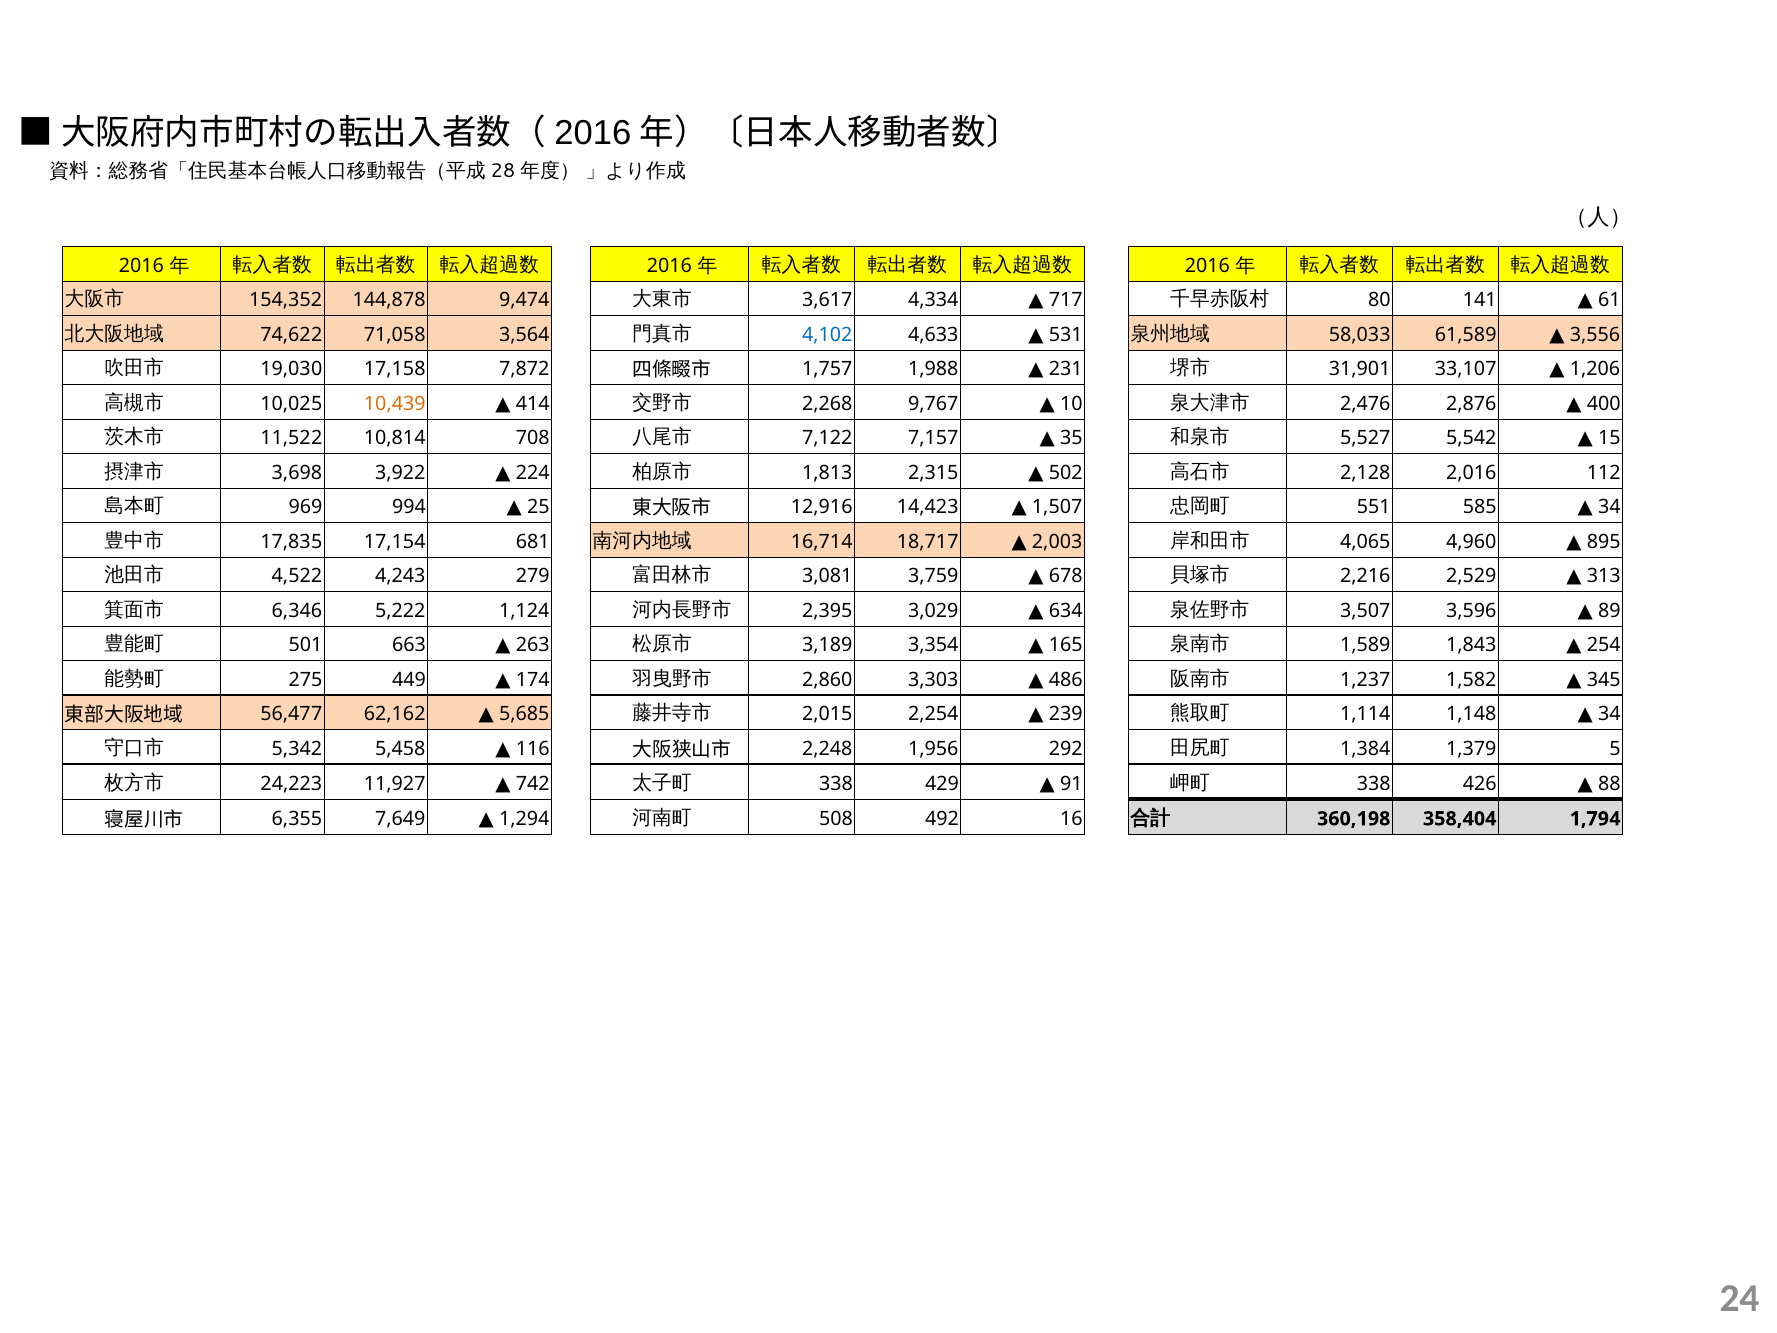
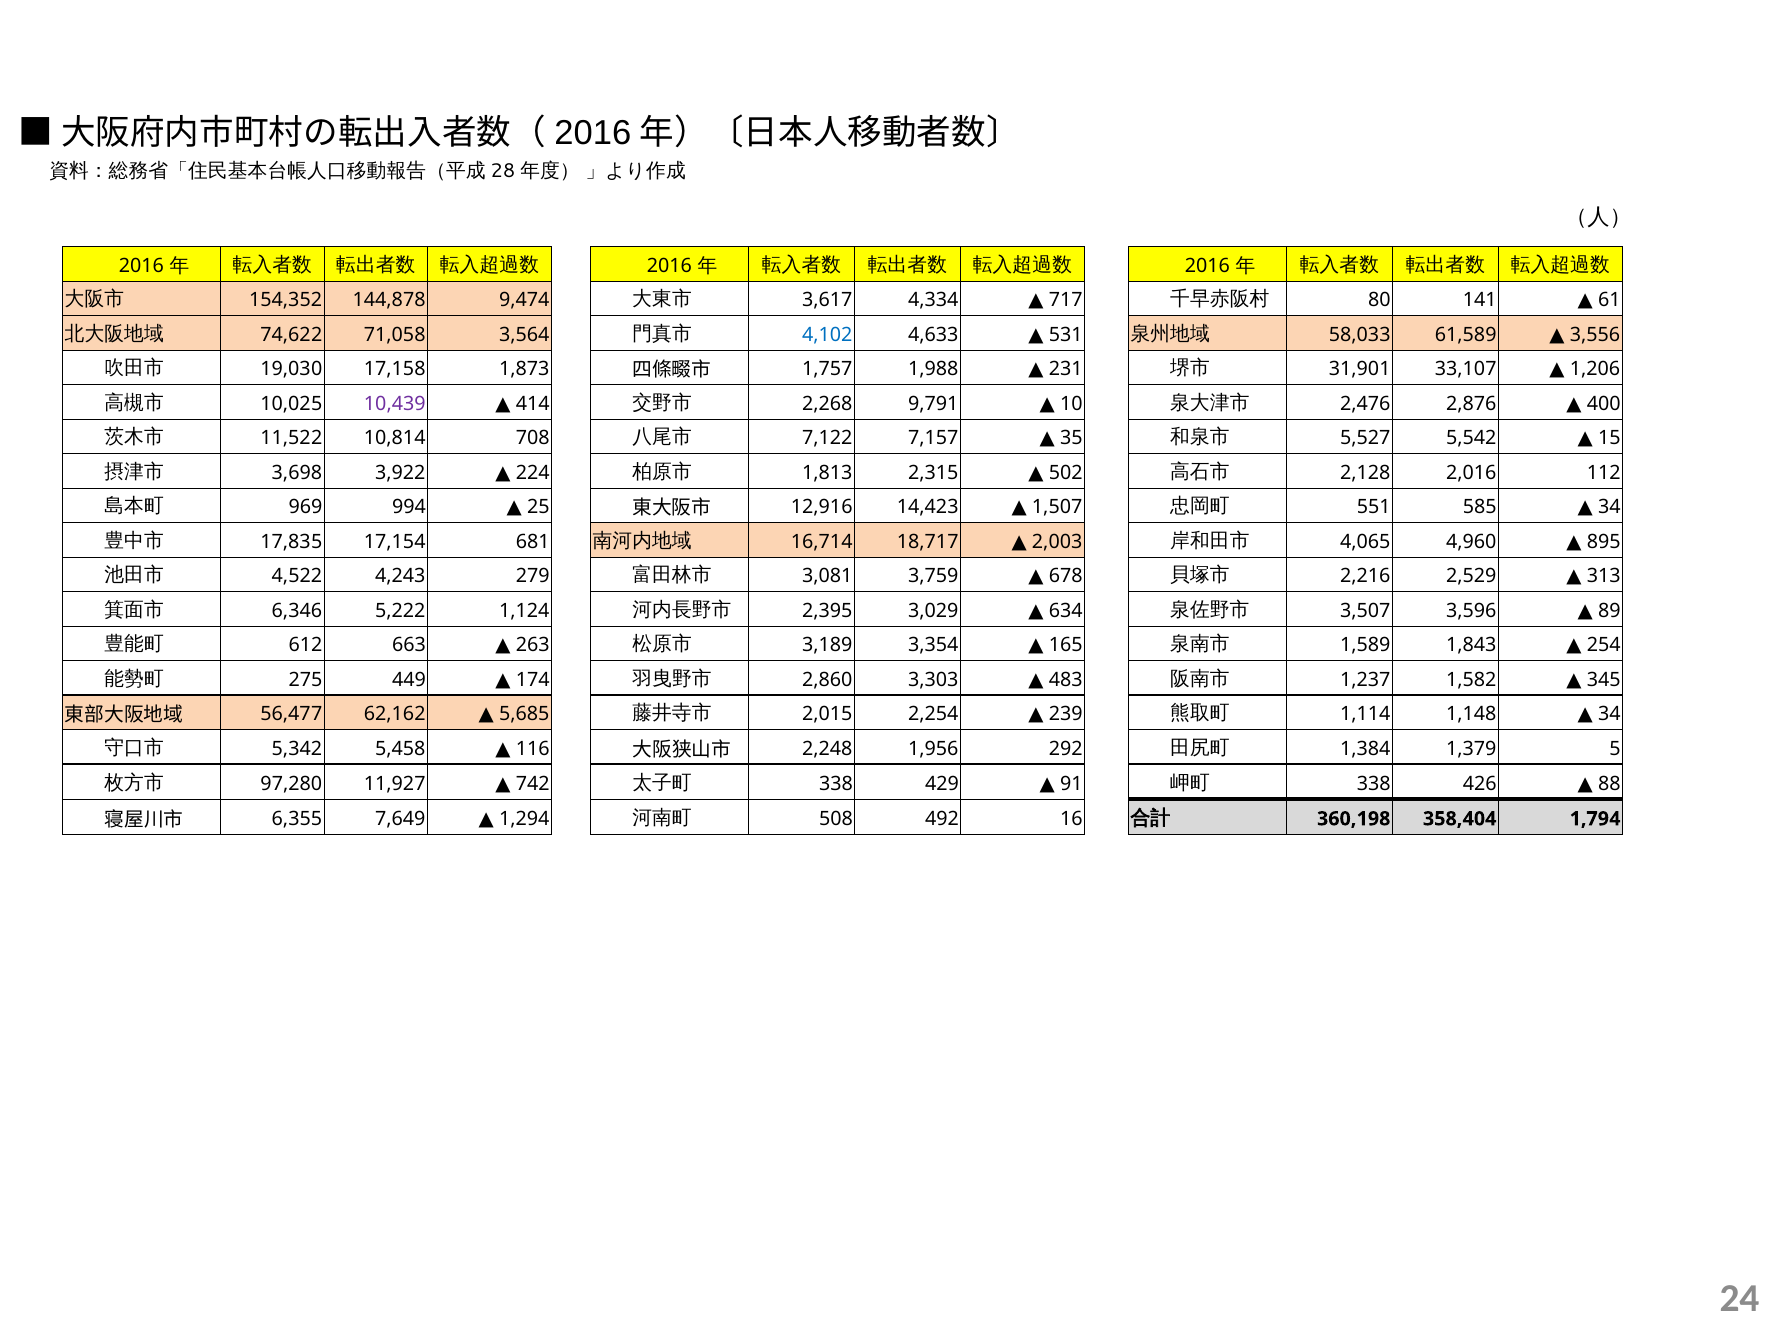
7,872: 7,872 -> 1,873 (524, 369)
10,439 colour: orange -> purple (395, 404)
9,767: 9,767 -> 9,791 (933, 404)
501: 501 -> 612 (305, 645)
486: 486 -> 483 (1066, 680)
24,223: 24,223 -> 97,280 (291, 784)
